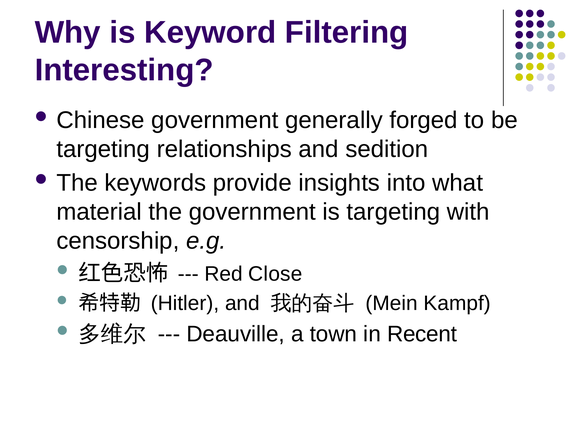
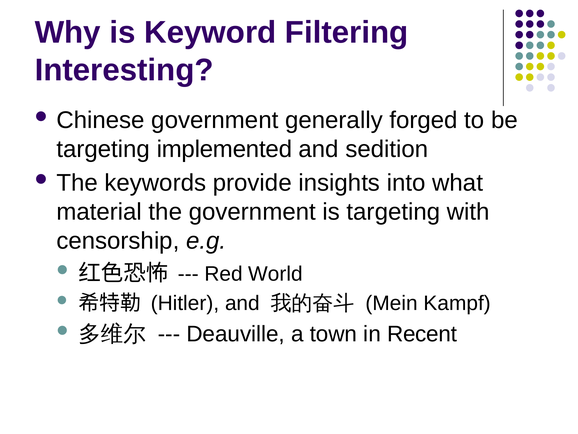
relationships: relationships -> implemented (224, 149)
Close: Close -> World (275, 273)
